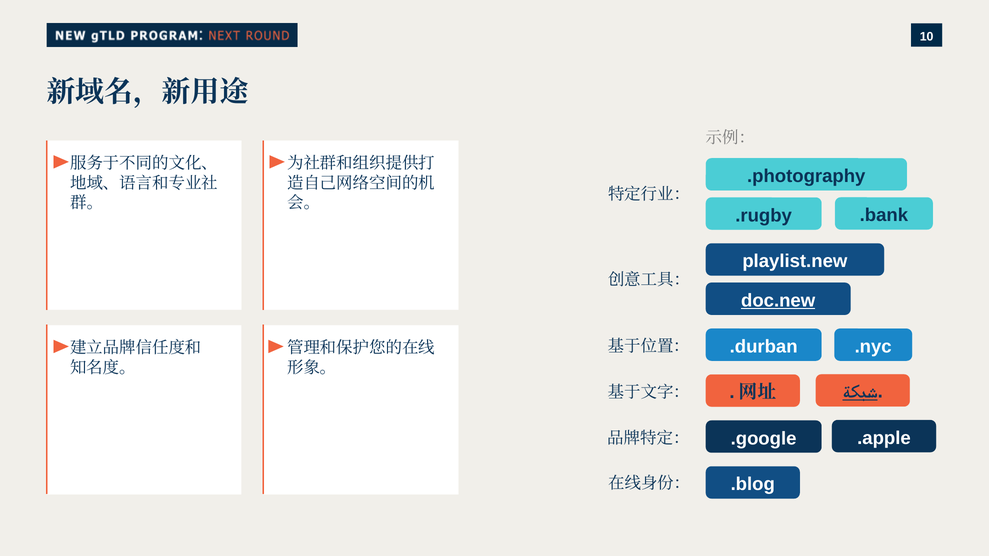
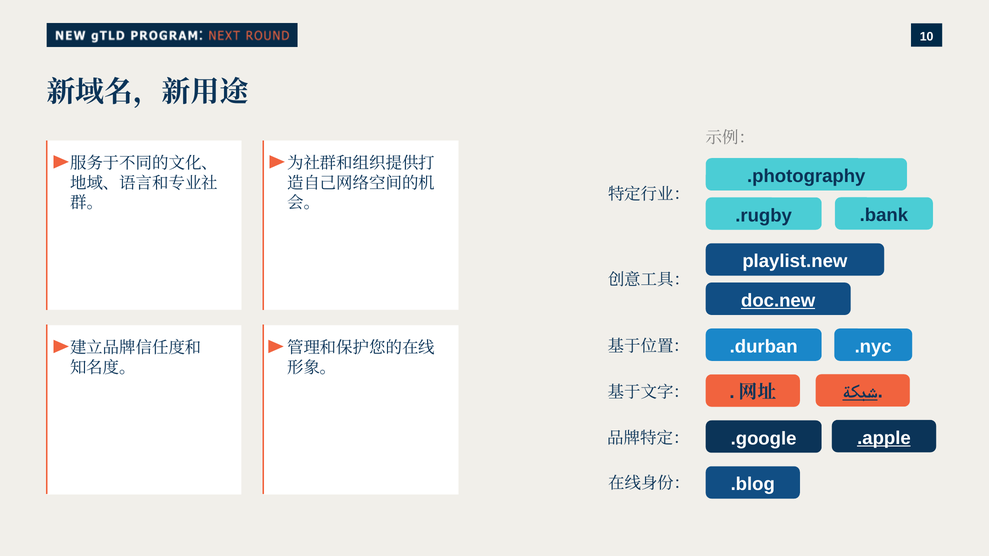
.apple underline: none -> present (884, 438)
